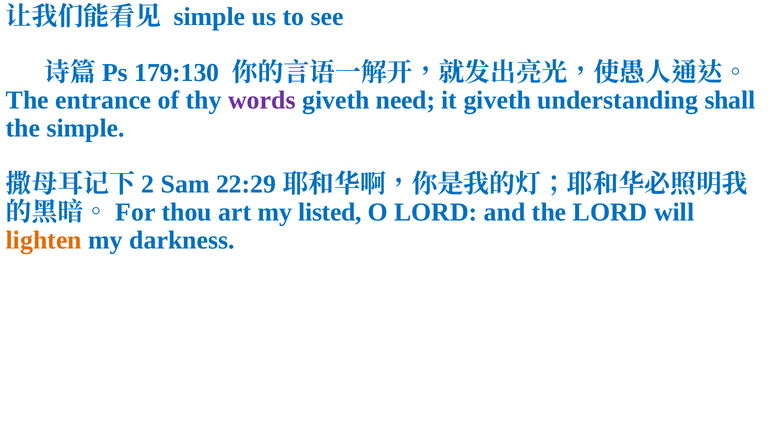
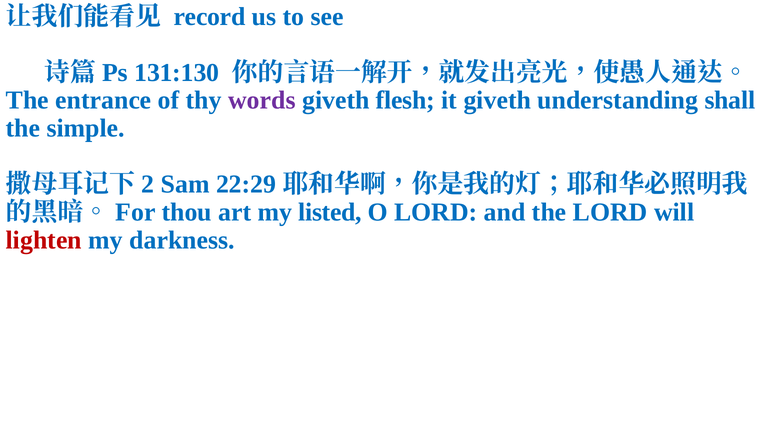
simple: simple -> record (210, 17)
179:130: 179:130 -> 131:130 (177, 73)
need: need -> flesh (406, 100)
lighten colour: orange -> red (44, 240)
